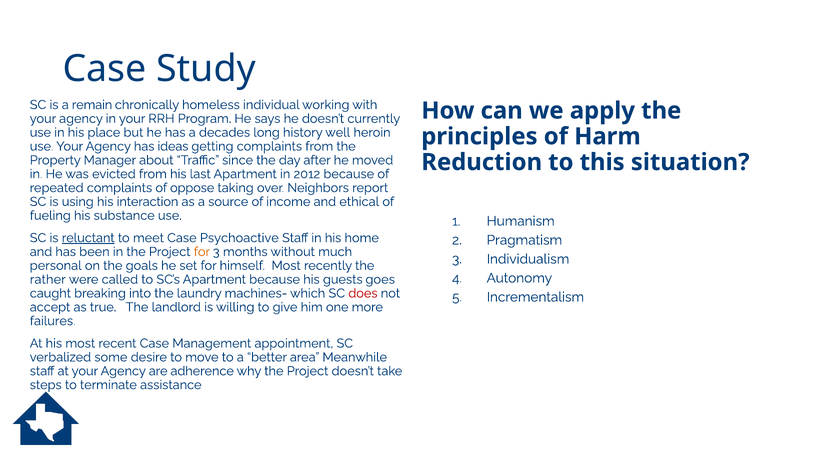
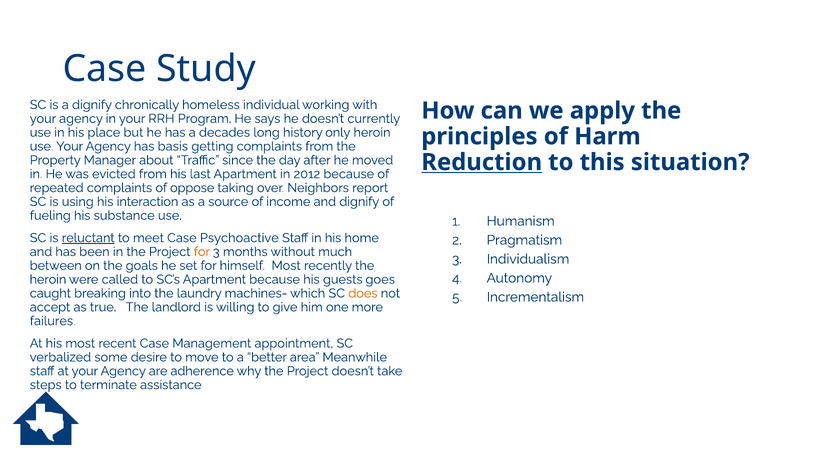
a remain: remain -> dignify (92, 105)
well: well -> only (338, 133)
ideas: ideas -> basis (173, 146)
Reduction underline: none -> present (482, 162)
and ethical: ethical -> dignify (359, 202)
personal: personal -> between (56, 266)
rather: rather -> heroin (48, 280)
does colour: red -> orange (363, 293)
